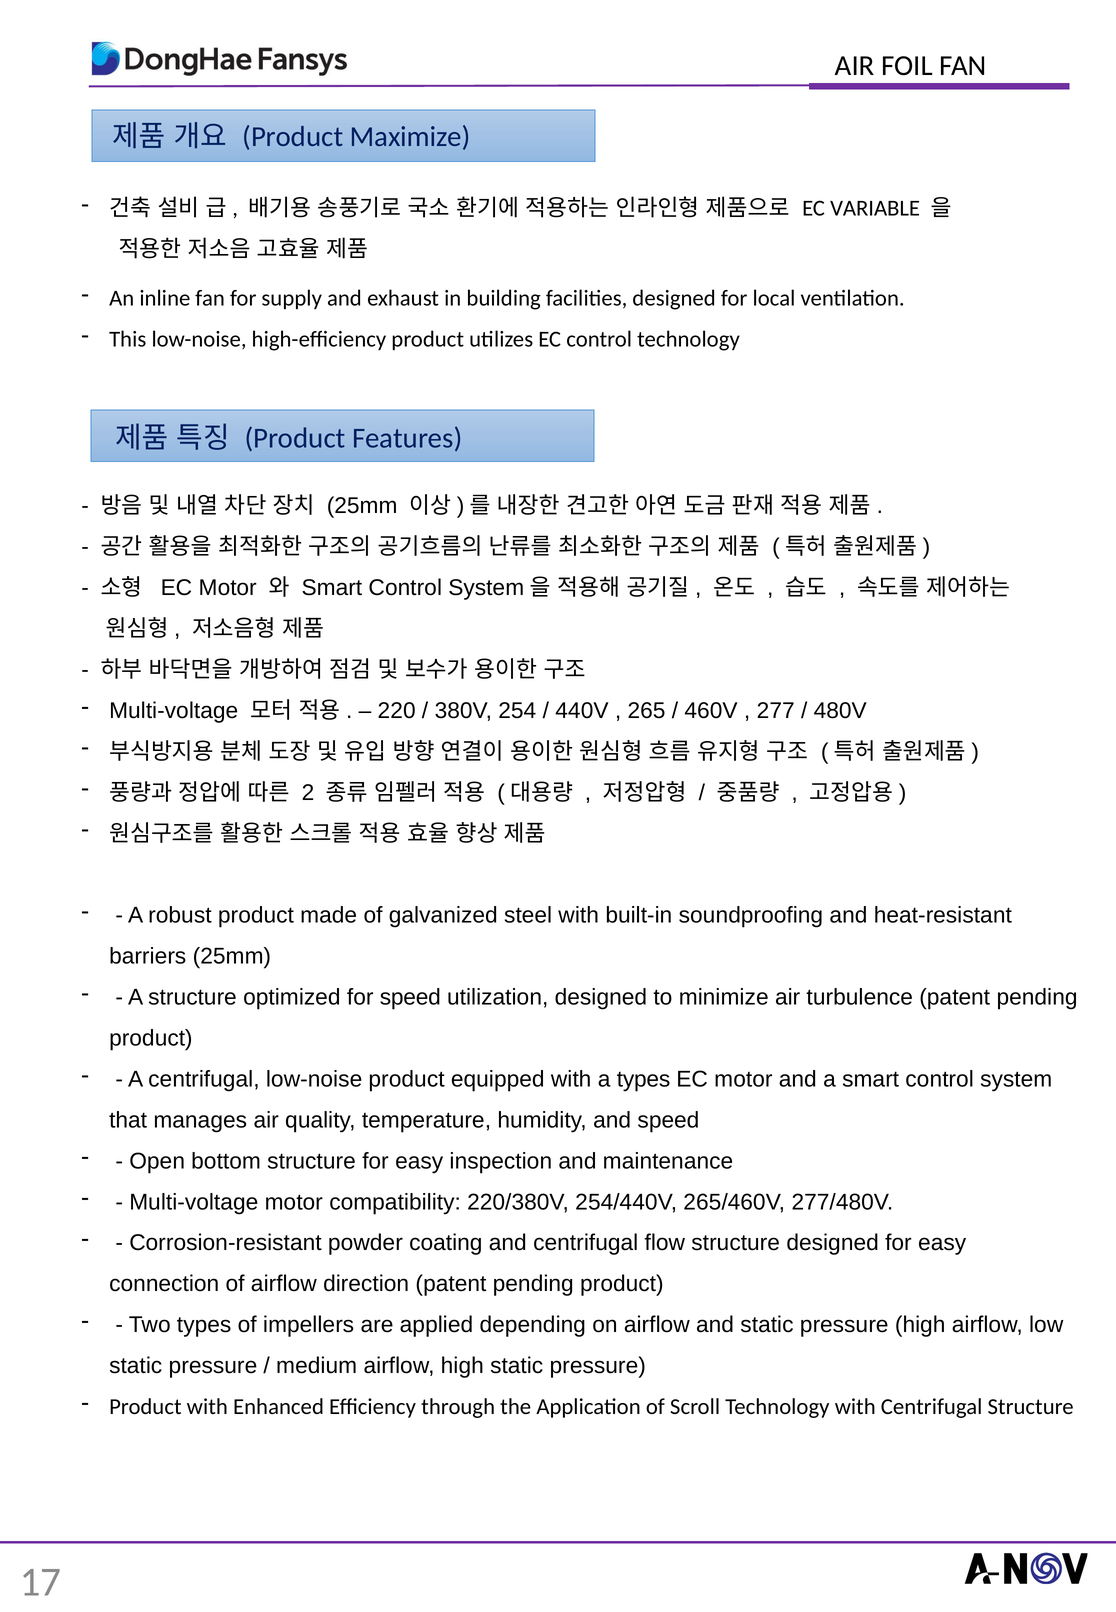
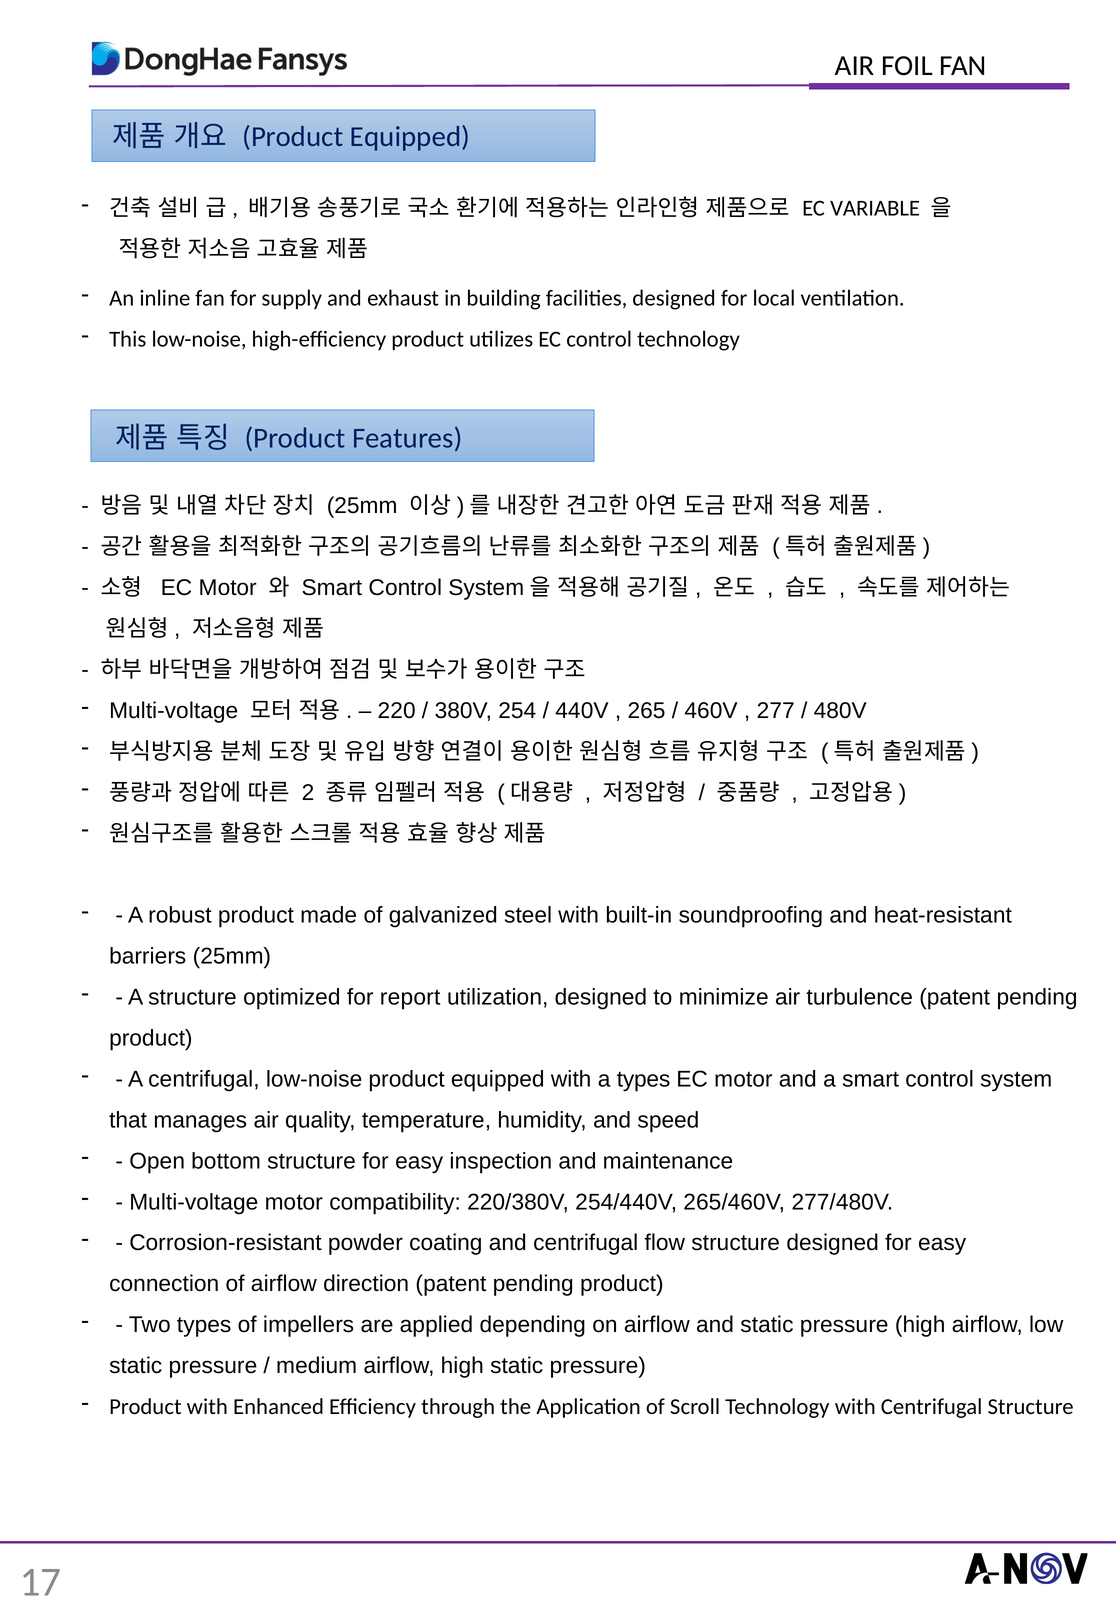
Maximize: Maximize -> Equipped (410, 137)
for speed: speed -> report (410, 997)
